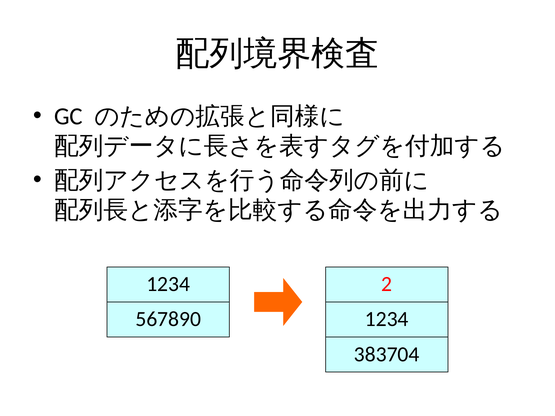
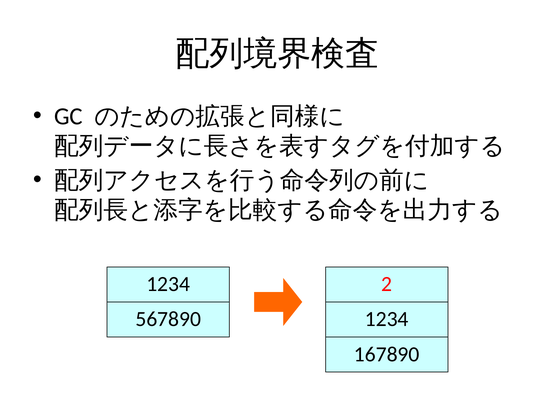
383704: 383704 -> 167890 (387, 354)
